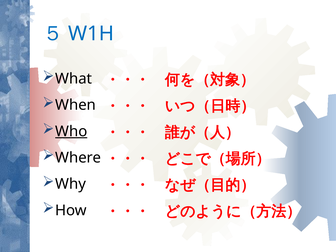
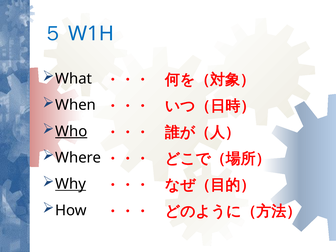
Why underline: none -> present (71, 184)
